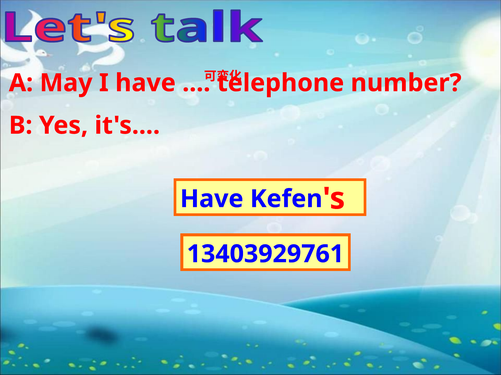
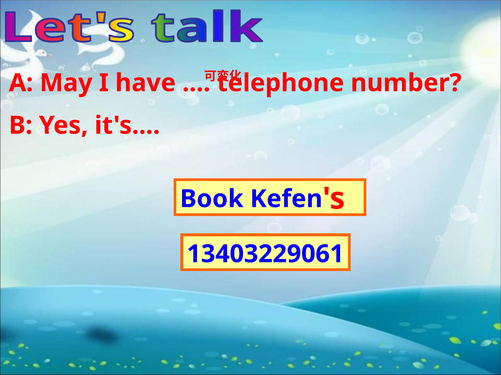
Have: Have -> Book (212, 199)
13403929761: 13403929761 -> 13403229061 (265, 255)
